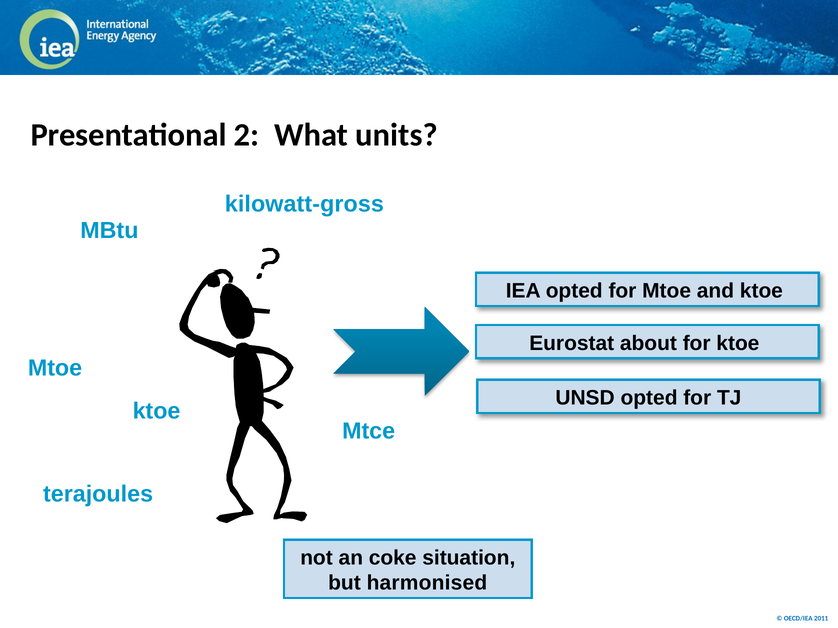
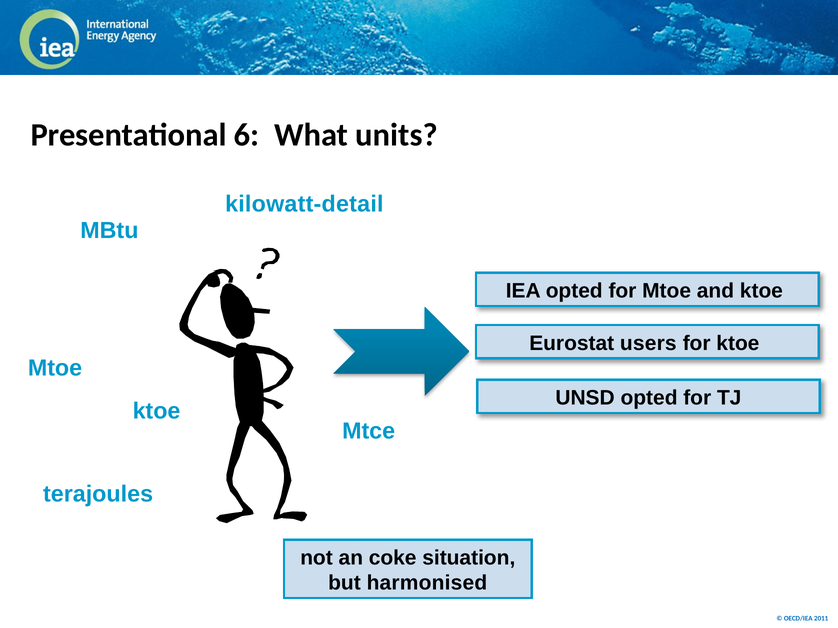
2: 2 -> 6 (247, 135)
kilowatt-gross: kilowatt-gross -> kilowatt-detail (304, 204)
about: about -> users (648, 343)
